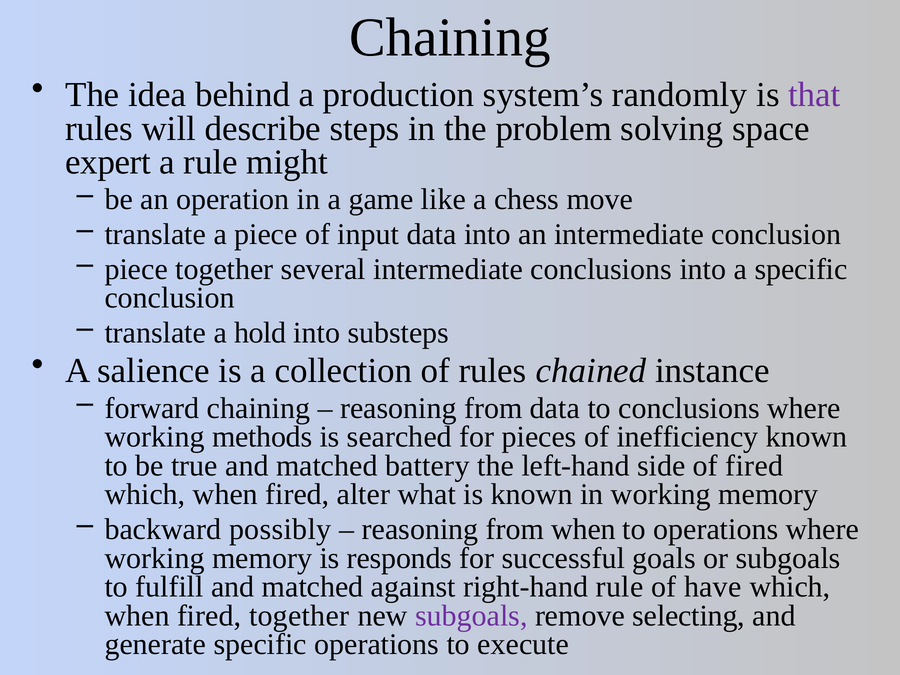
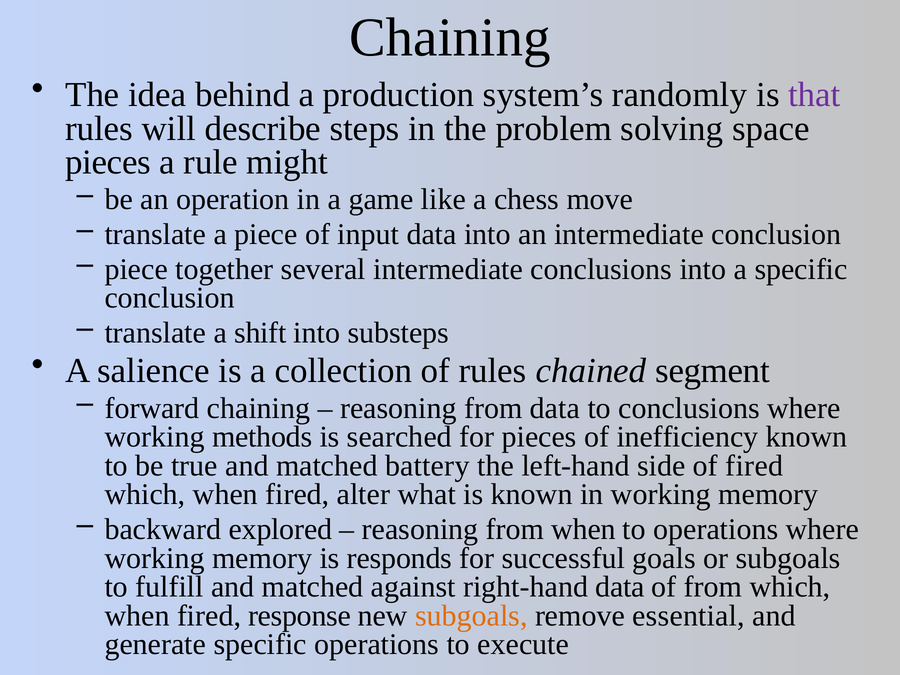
expert: expert -> pieces (108, 162)
hold: hold -> shift (260, 333)
instance: instance -> segment (713, 371)
possibly: possibly -> explored (280, 529)
right-hand rule: rule -> data (620, 587)
of have: have -> from (713, 587)
fired together: together -> response (299, 616)
subgoals colour: purple -> orange (471, 616)
selecting: selecting -> essential (689, 616)
